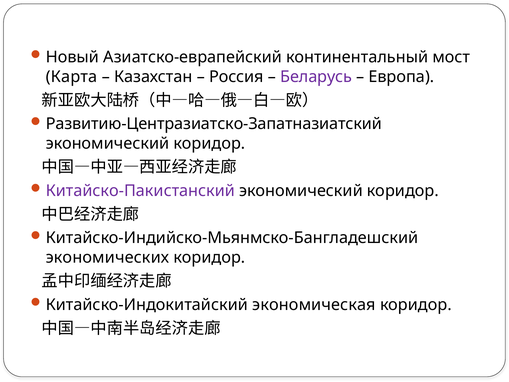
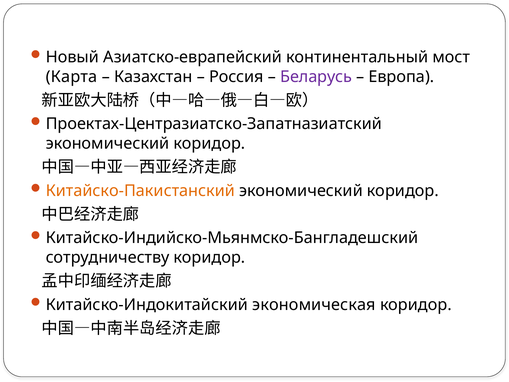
Развитию-Центразиатско-Запатназиатский: Развитию-Центразиатско-Запатназиатский -> Проектах-Центразиатско-Запатназиатский (214, 124)
Китайско-Пакистанский colour: purple -> orange (140, 191)
экономических: экономических -> сотрудничеству (108, 257)
